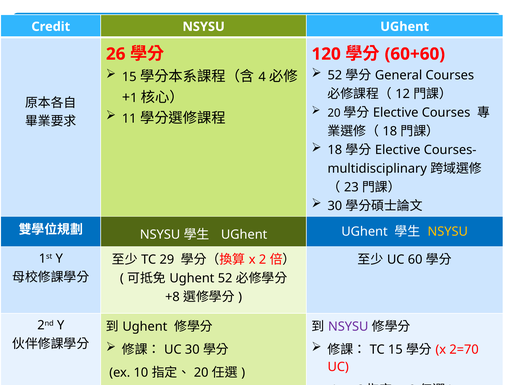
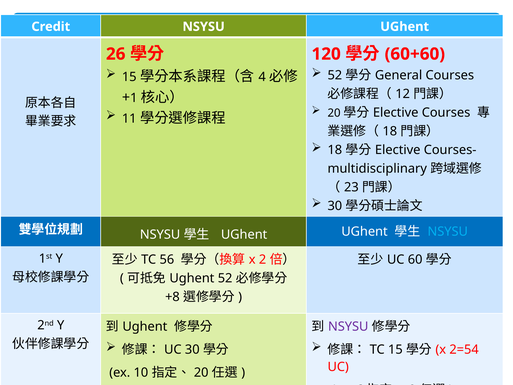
NSYSU colour: yellow -> light blue (448, 231)
29: 29 -> 56 (167, 260)
2=70: 2=70 -> 2=54 (464, 349)
